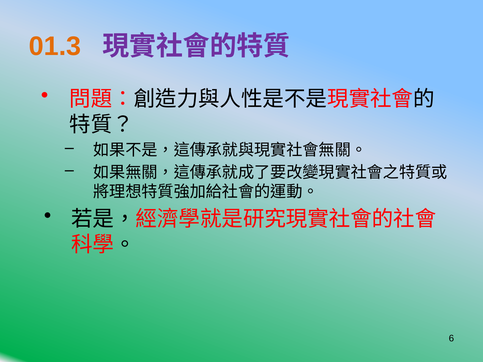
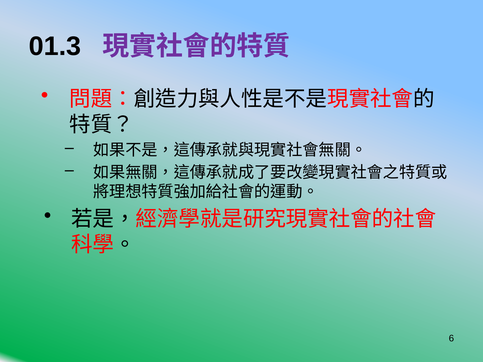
01.3 colour: orange -> black (55, 46)
